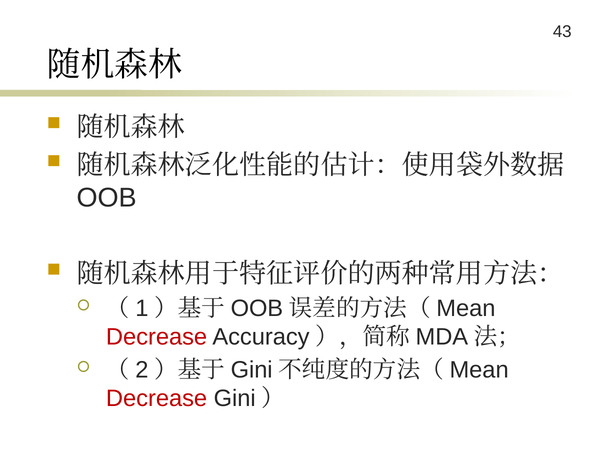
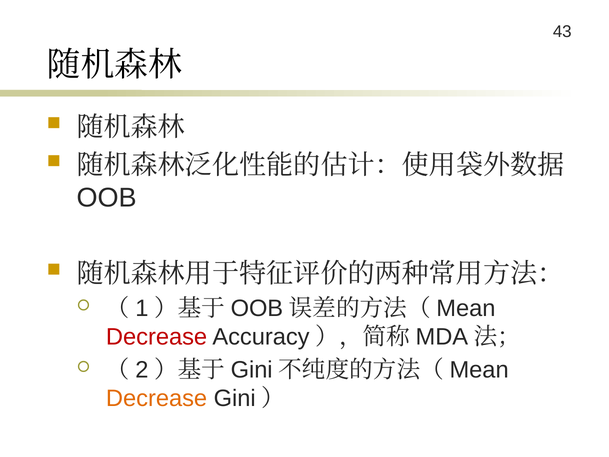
Decrease colour: red -> orange (157, 398)
